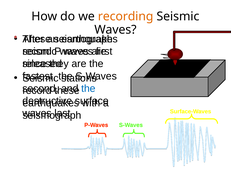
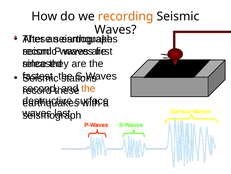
the colour: blue -> orange (88, 88)
